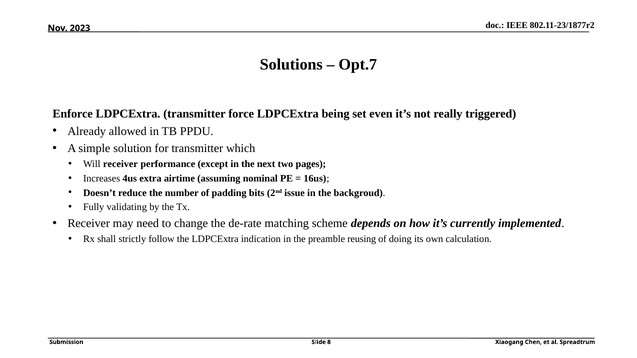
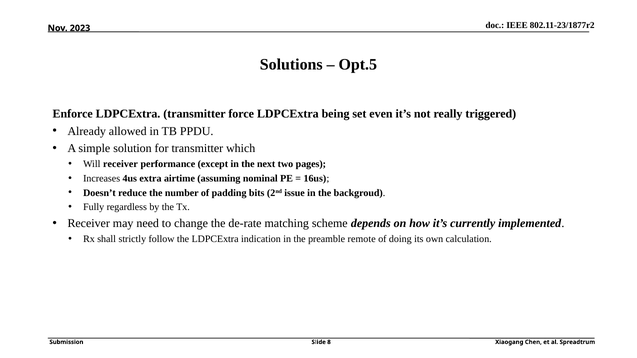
Opt.7: Opt.7 -> Opt.5 (358, 65)
validating: validating -> regardless (127, 207)
reusing: reusing -> remote (362, 239)
